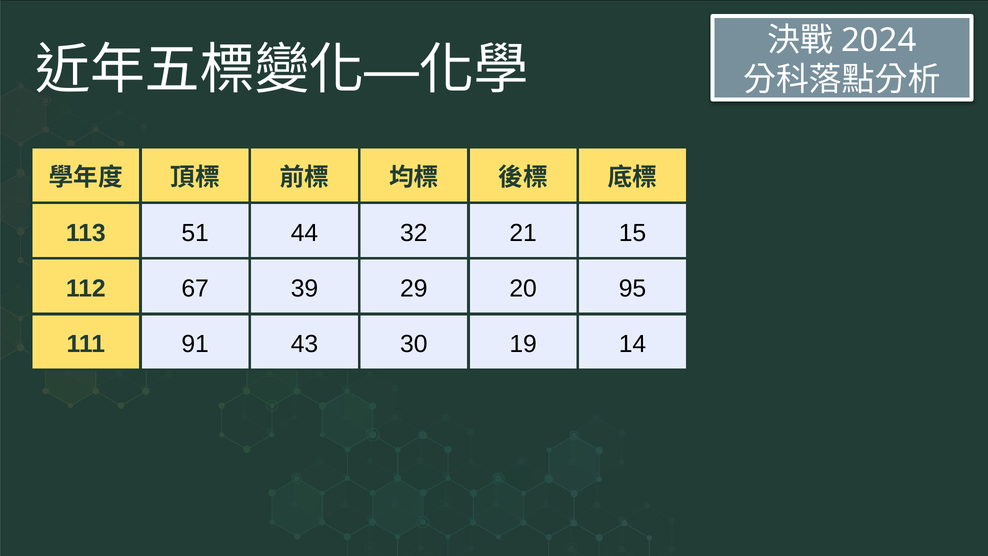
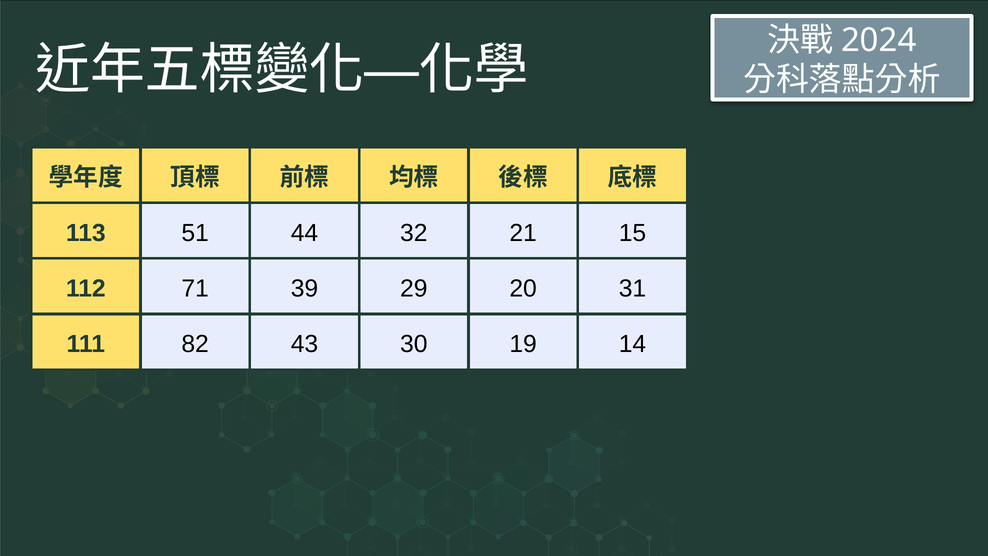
67: 67 -> 71 (195, 289)
95: 95 -> 31 (632, 289)
91: 91 -> 82 (195, 344)
